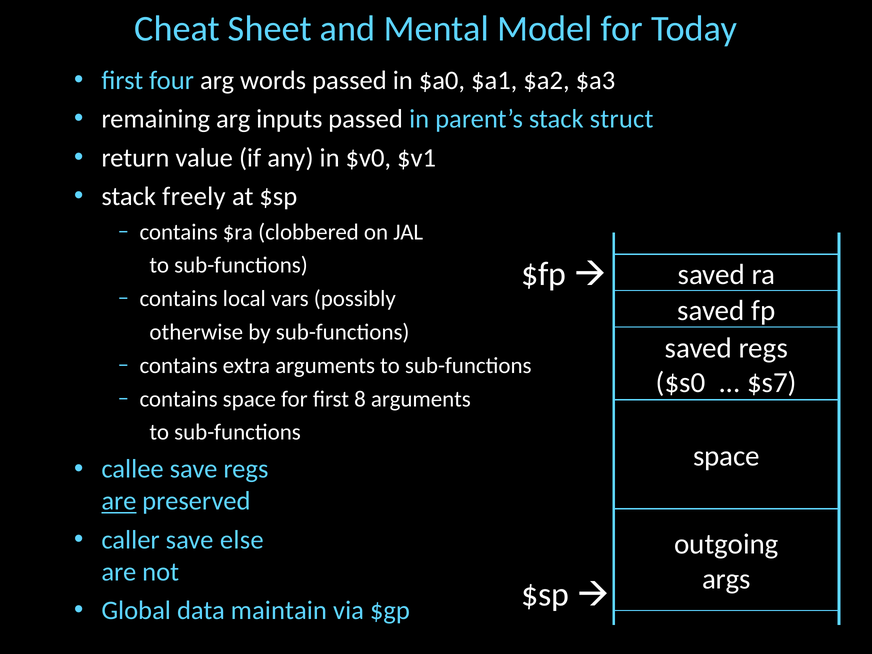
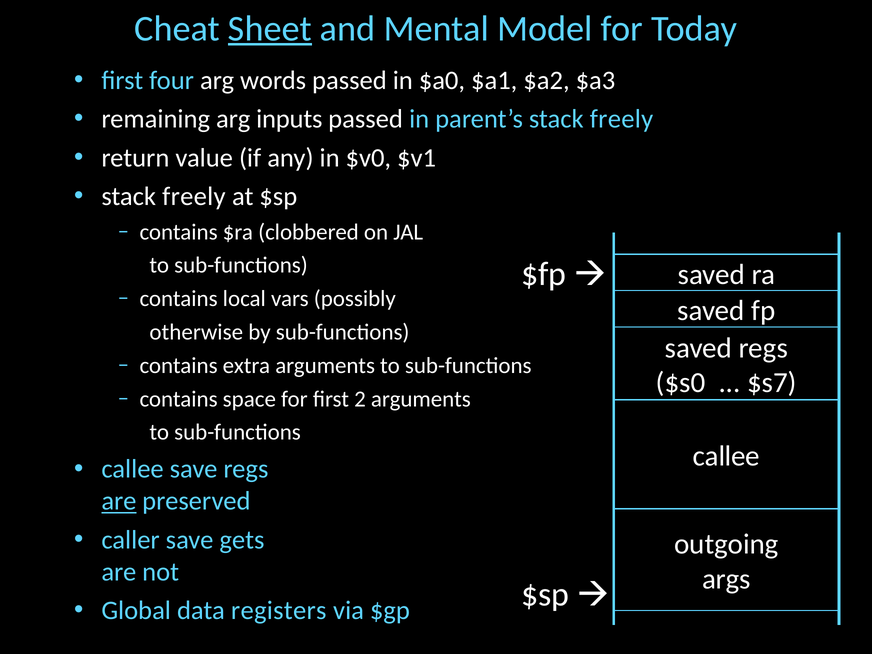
Sheet underline: none -> present (270, 29)
parent’s stack struct: struct -> freely (622, 119)
8: 8 -> 2 (360, 399)
space: space -> callee (726, 456)
else: else -> gets (242, 540)
maintain: maintain -> registers (279, 611)
